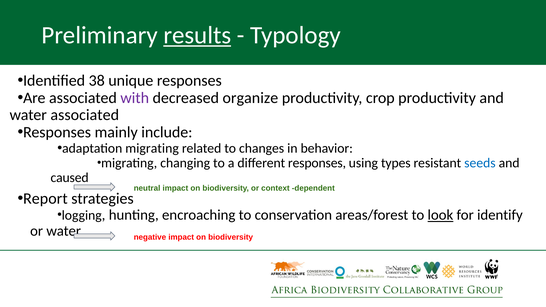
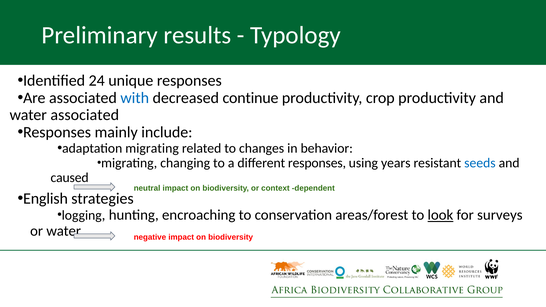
results underline: present -> none (197, 35)
38: 38 -> 24 (97, 81)
with colour: purple -> blue (135, 98)
organize: organize -> continue (250, 98)
types: types -> years (396, 163)
Report: Report -> English (45, 199)
identify: identify -> surveys (500, 215)
